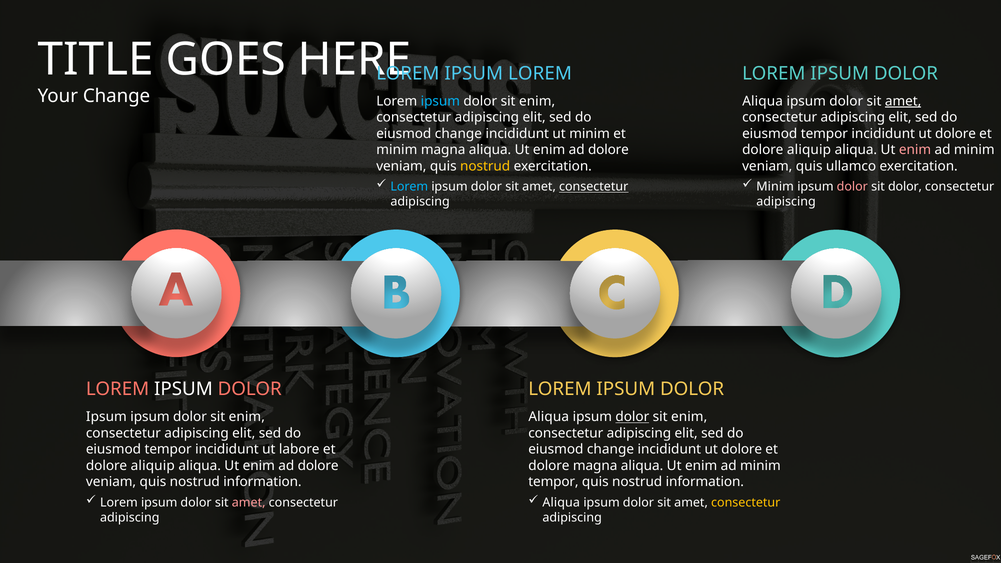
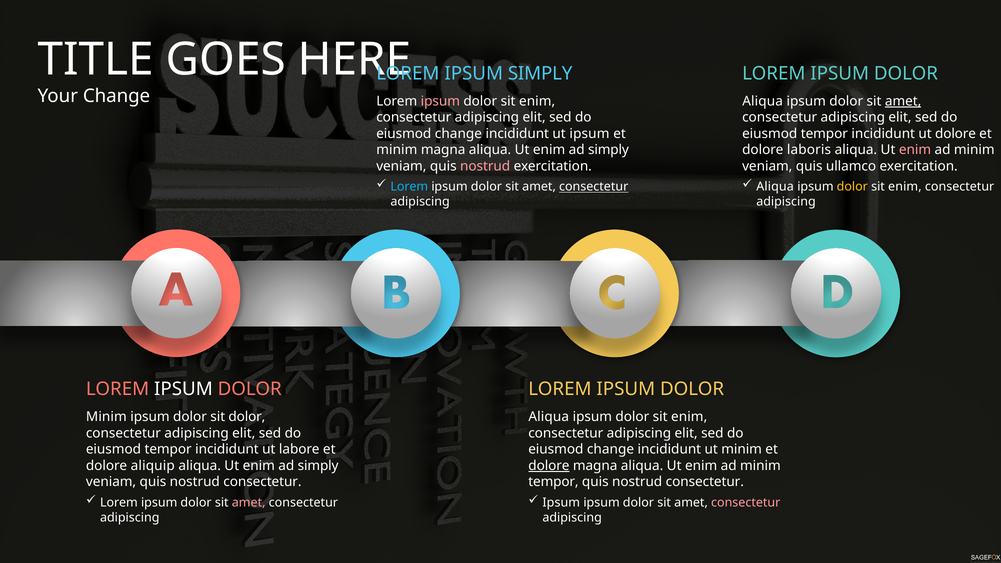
IPSUM LOREM: LOREM -> SIMPLY (540, 73)
ipsum colour: light blue -> pink (440, 101)
ut minim: minim -> ipsum (589, 134)
dolore: dolore -> simply (608, 150)
aliquip: aliquip -> laboris (809, 150)
nostrud colour: yellow -> pink (485, 166)
Minim: Minim -> Aliqua (775, 187)
dolor colour: pink -> yellow (852, 187)
dolor: dolor -> enim (905, 187)
Ipsum: Ipsum -> Minim (106, 417)
enim: enim -> dolor (247, 417)
dolor underline: present -> none (632, 417)
dolore: dolore -> minim (742, 449)
dolore: dolore -> simply (318, 466)
dolore underline: none -> present (549, 466)
veniam quis nostrud information: information -> consectetur (262, 482)
information: information -> consectetur (705, 482)
Aliqua: Aliqua -> Ipsum (561, 503)
consectetur colour: yellow -> pink (746, 503)
